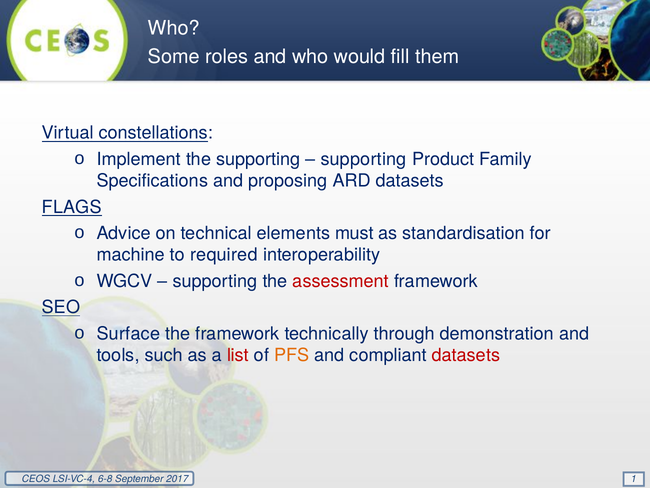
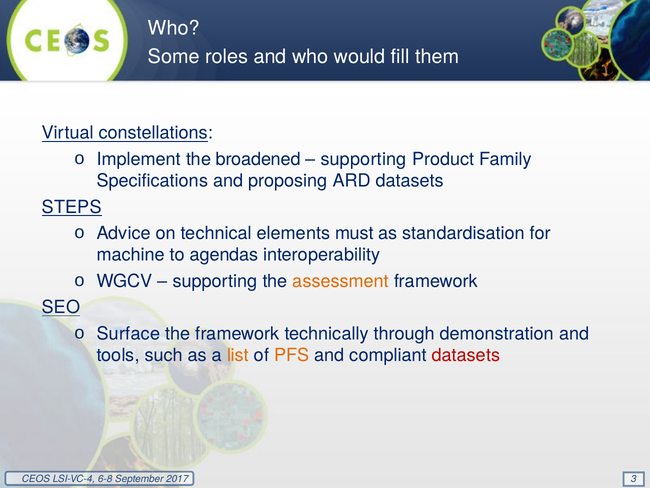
the supporting: supporting -> broadened (258, 159)
FLAGS: FLAGS -> STEPS (72, 207)
required: required -> agendas (224, 255)
assessment colour: red -> orange (341, 281)
list colour: red -> orange (238, 355)
1: 1 -> 3 (634, 479)
